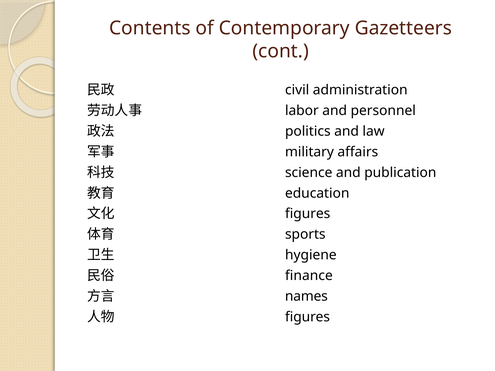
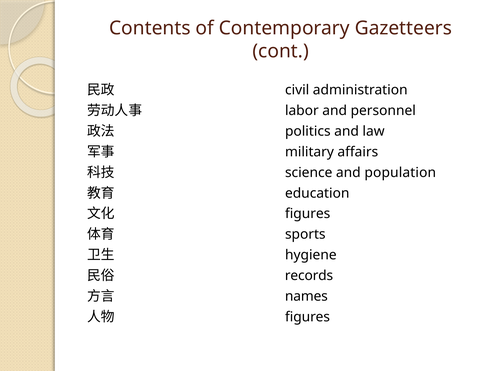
publication: publication -> population (400, 173)
finance: finance -> records (309, 276)
